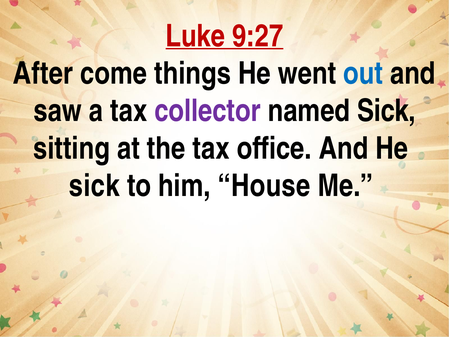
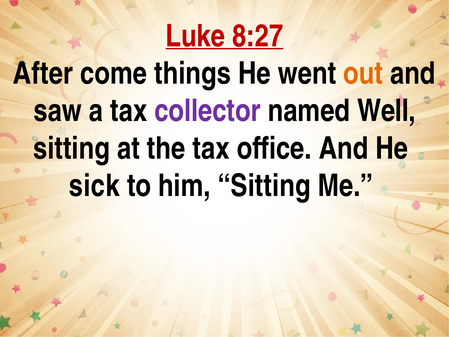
9:27: 9:27 -> 8:27 (258, 36)
out colour: blue -> orange (363, 73)
named Sick: Sick -> Well (386, 111)
him House: House -> Sitting (264, 186)
